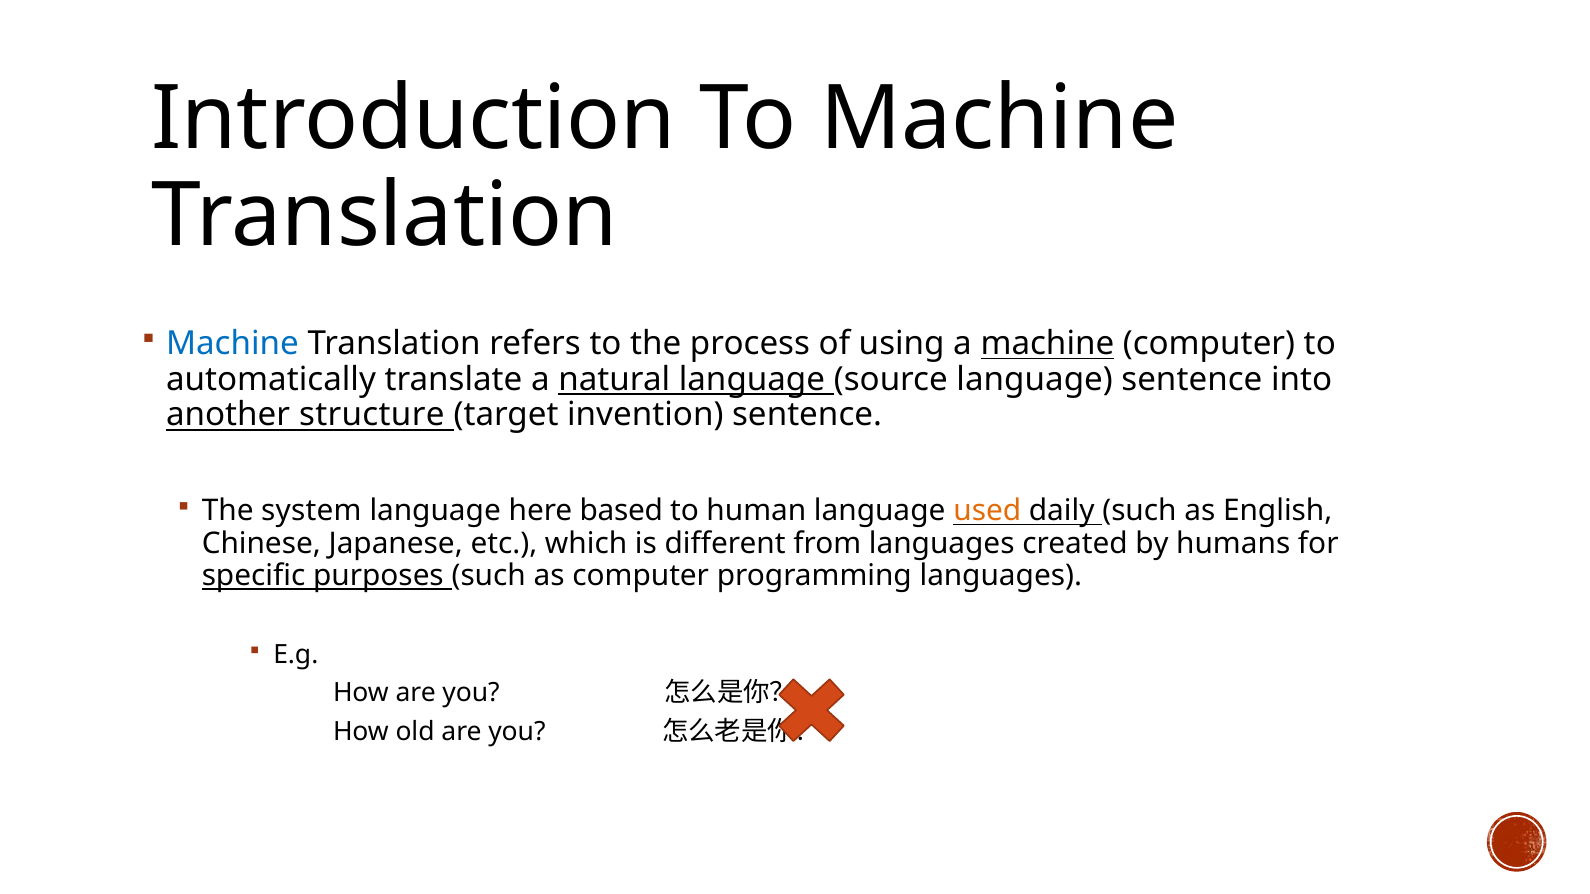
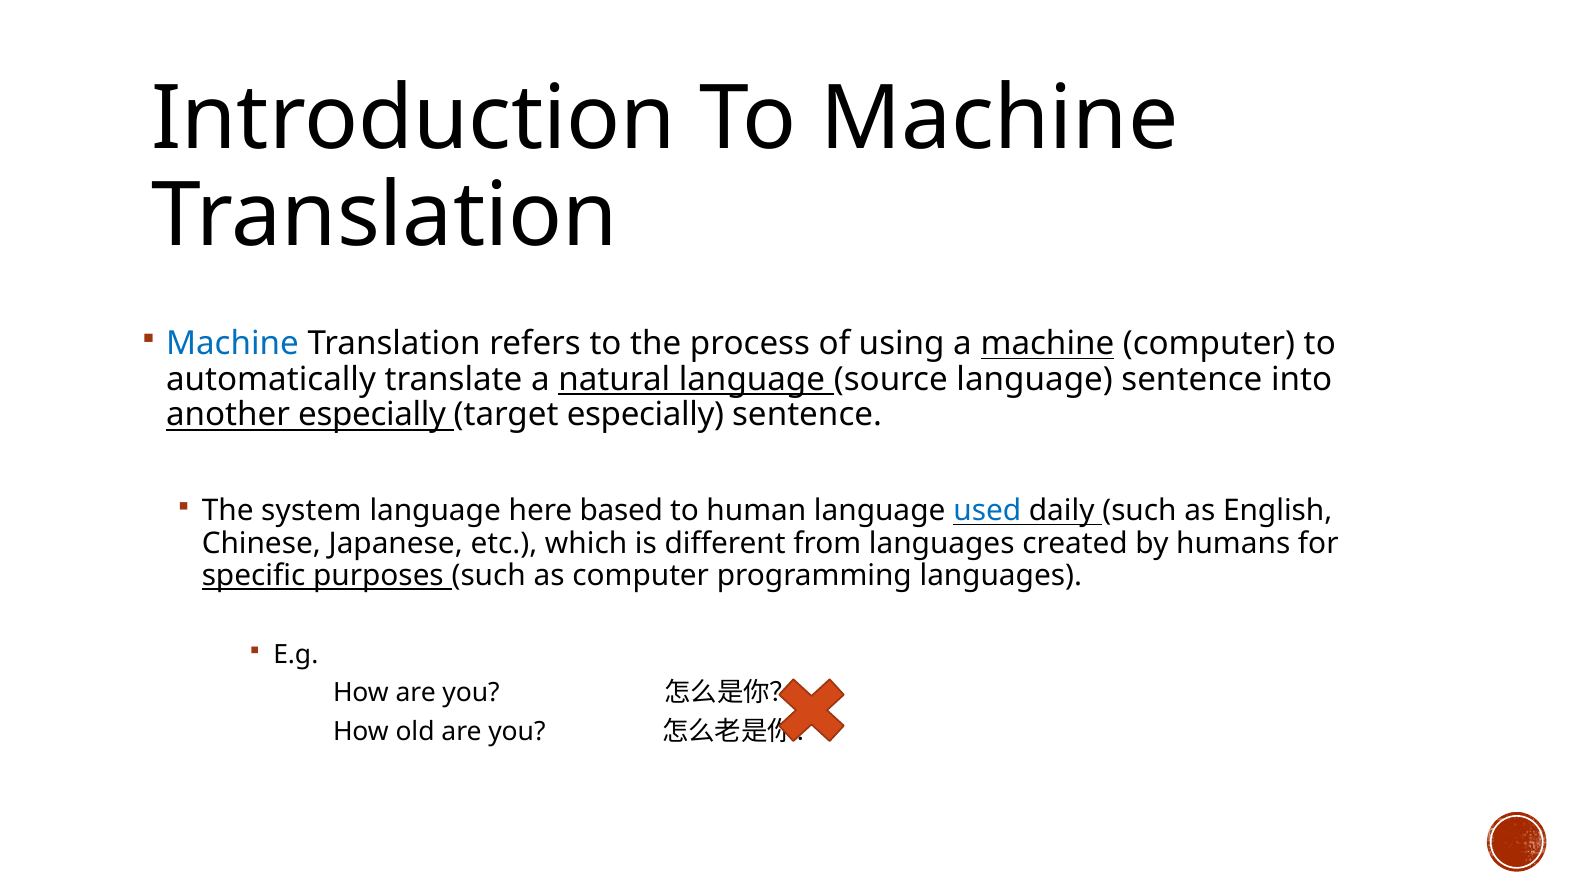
another structure: structure -> especially (372, 415)
target invention: invention -> especially (645, 415)
used colour: orange -> blue (987, 511)
